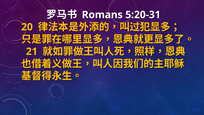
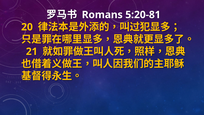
5:20-31: 5:20-31 -> 5:20-81 (143, 15)
